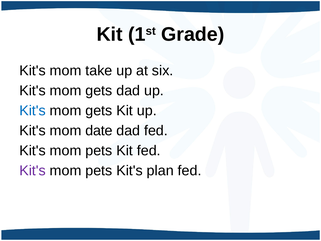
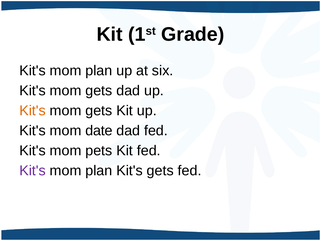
take: take -> plan (99, 71)
Kit's colour: blue -> orange (32, 110)
pets: pets -> plan (99, 170)
Kit's plan: plan -> gets (160, 170)
